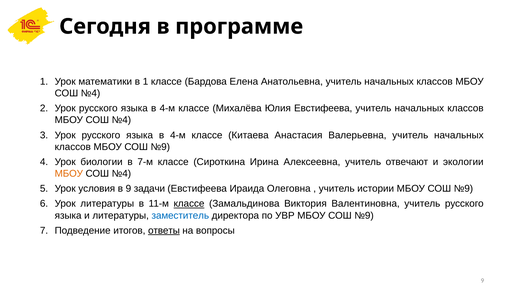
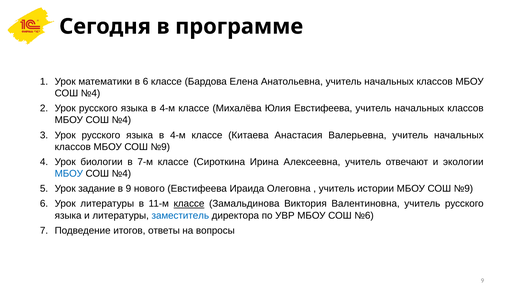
в 1: 1 -> 6 (146, 82)
МБОУ colour: orange -> blue (69, 174)
условия: условия -> задание (97, 189)
задачи: задачи -> нового (149, 189)
УВР МБОУ СОШ №9: №9 -> №6 (364, 216)
ответы underline: present -> none (164, 231)
